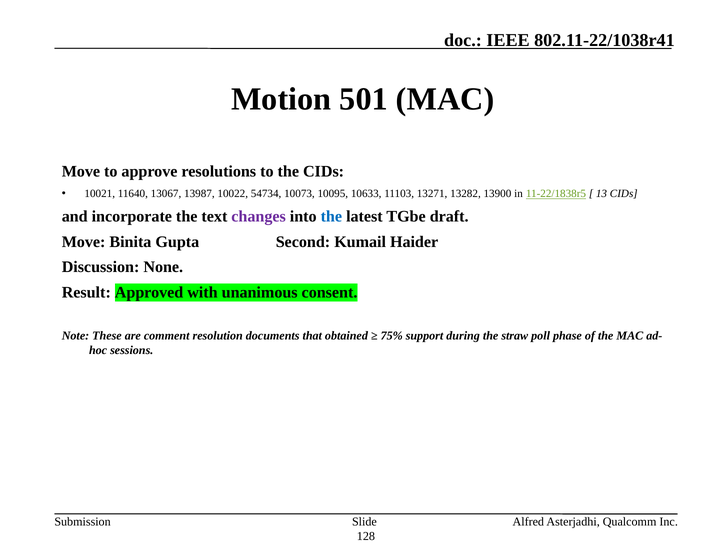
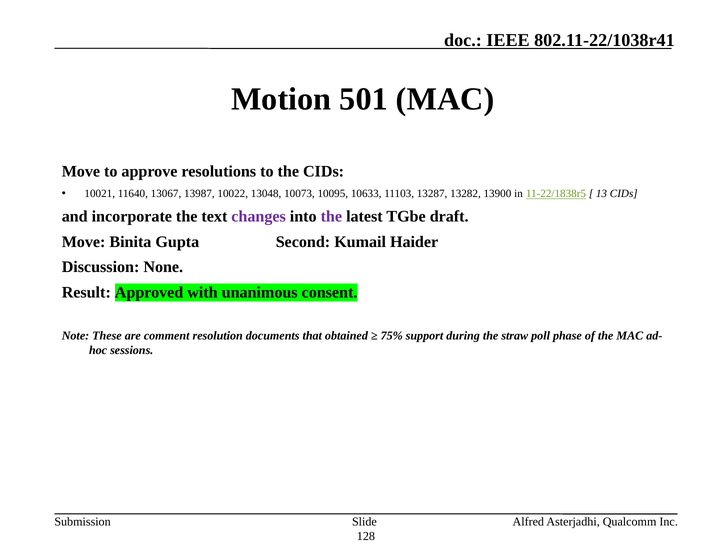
54734: 54734 -> 13048 (266, 194)
13271: 13271 -> 13287 (432, 194)
the colour: blue -> purple (331, 217)
